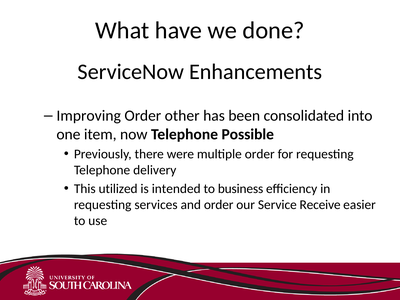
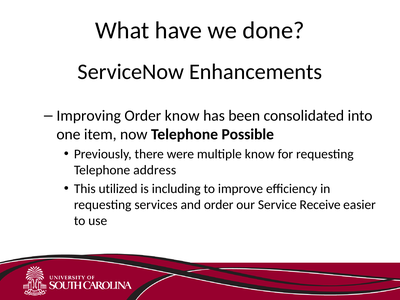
Order other: other -> know (182, 116)
multiple order: order -> know (260, 154)
delivery: delivery -> address (155, 170)
intended: intended -> including (176, 189)
business: business -> improve (240, 189)
